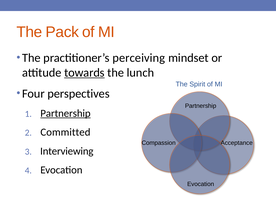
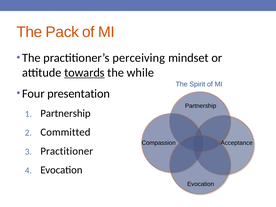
lunch: lunch -> while (140, 73)
perspectives: perspectives -> presentation (79, 94)
Partnership underline: present -> none (65, 113)
Interviewing: Interviewing -> Practitioner (67, 151)
